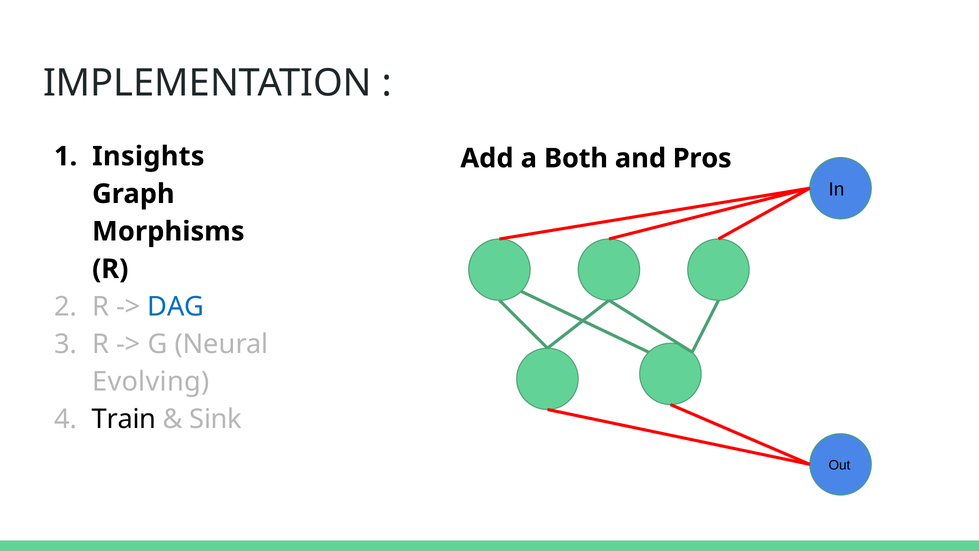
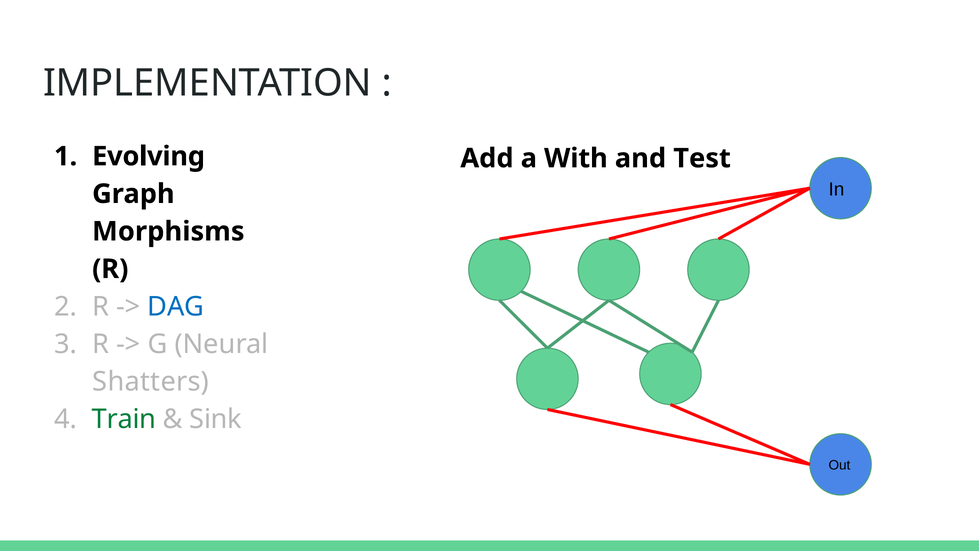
Insights: Insights -> Evolving (149, 156)
Both: Both -> With (576, 158)
Pros: Pros -> Test (702, 158)
Evolving: Evolving -> Shatters (151, 382)
Train colour: black -> green (124, 419)
